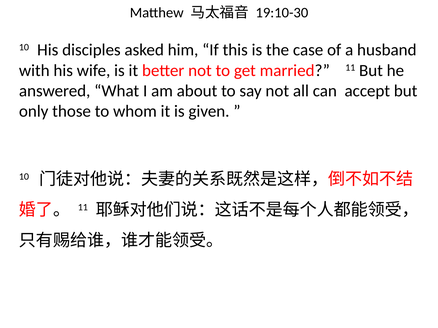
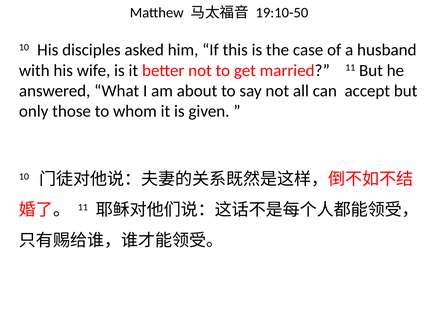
19:10-30: 19:10-30 -> 19:10-50 (282, 13)
